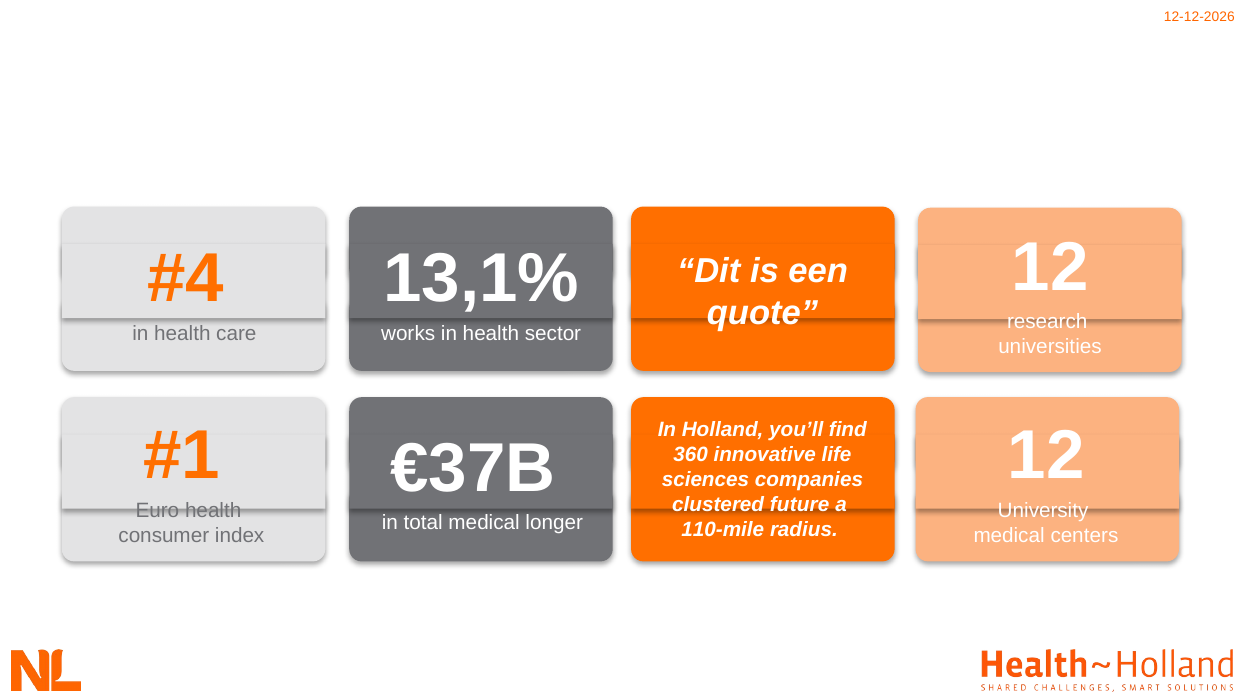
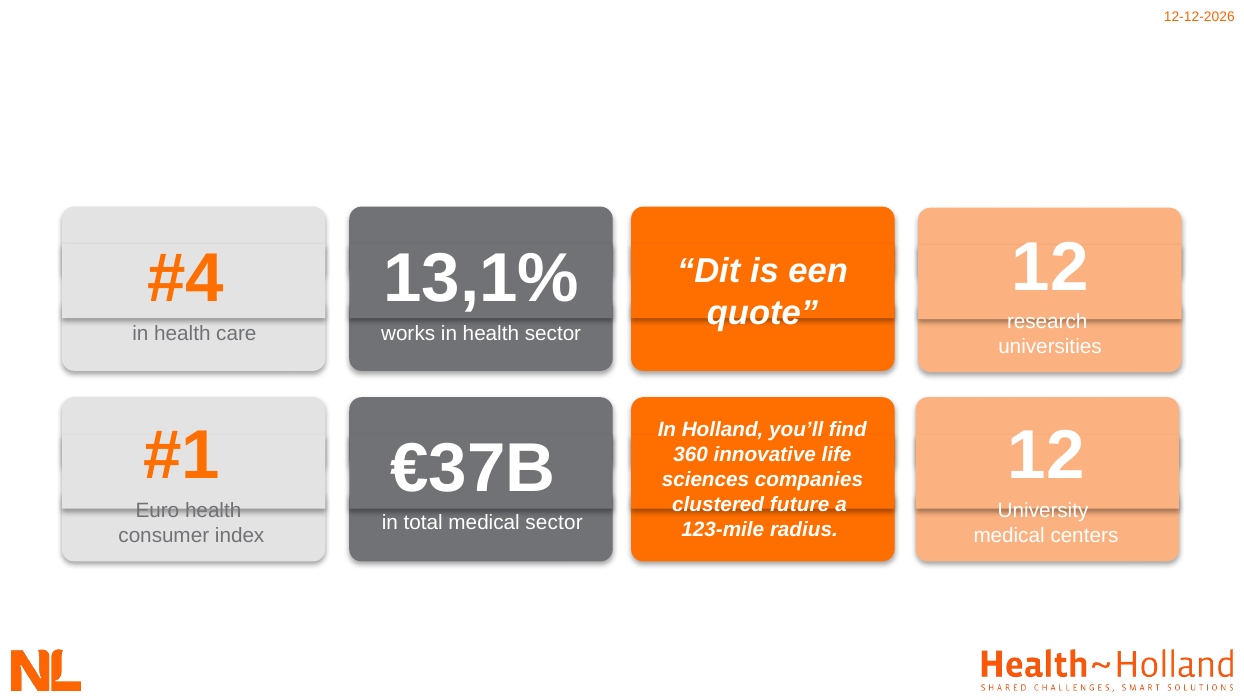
medical longer: longer -> sector (554, 523)
110-mile: 110-mile -> 123-mile (723, 529)
